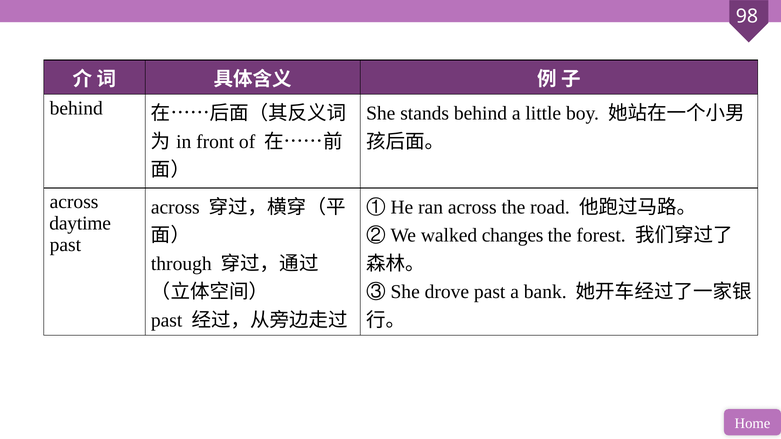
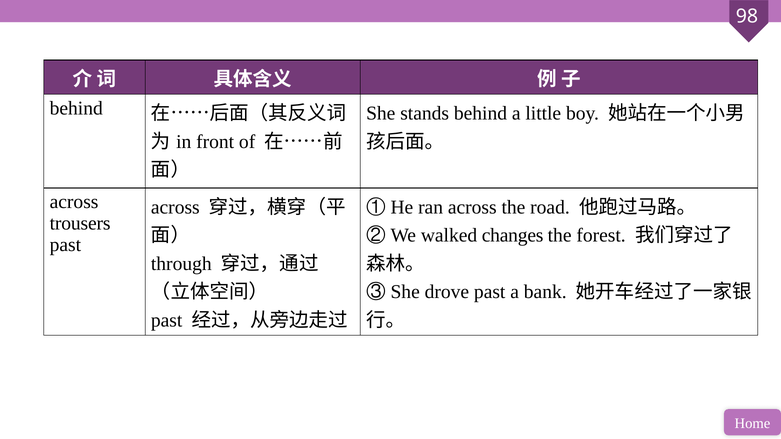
daytime: daytime -> trousers (80, 224)
